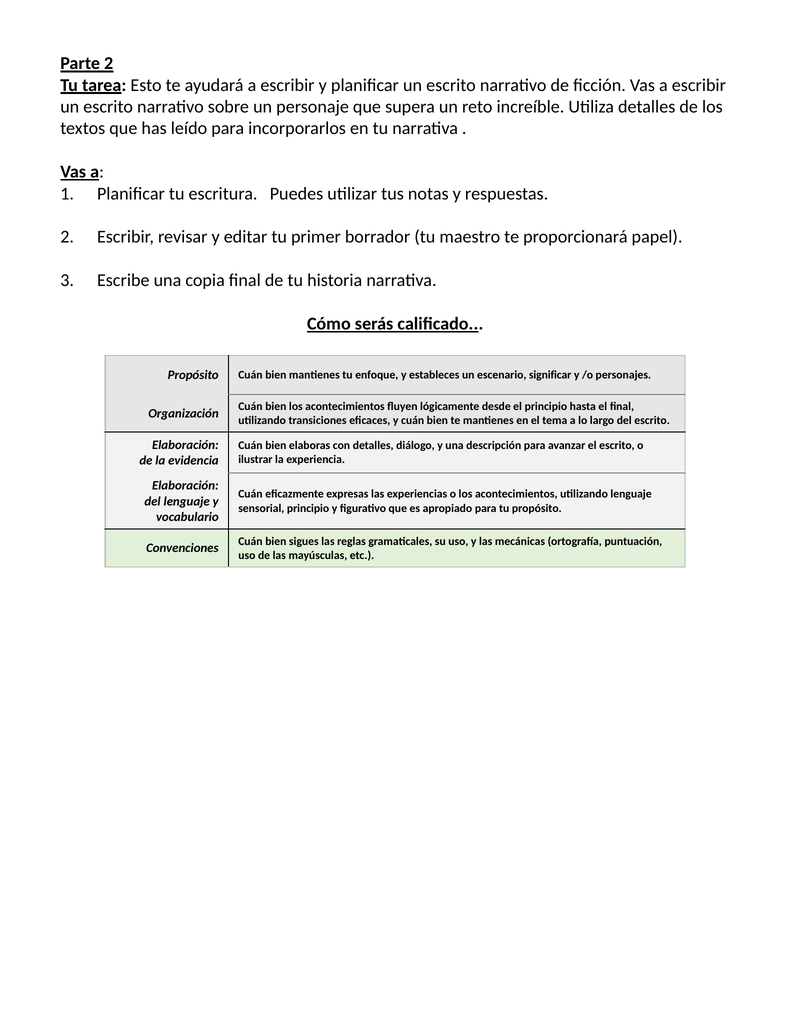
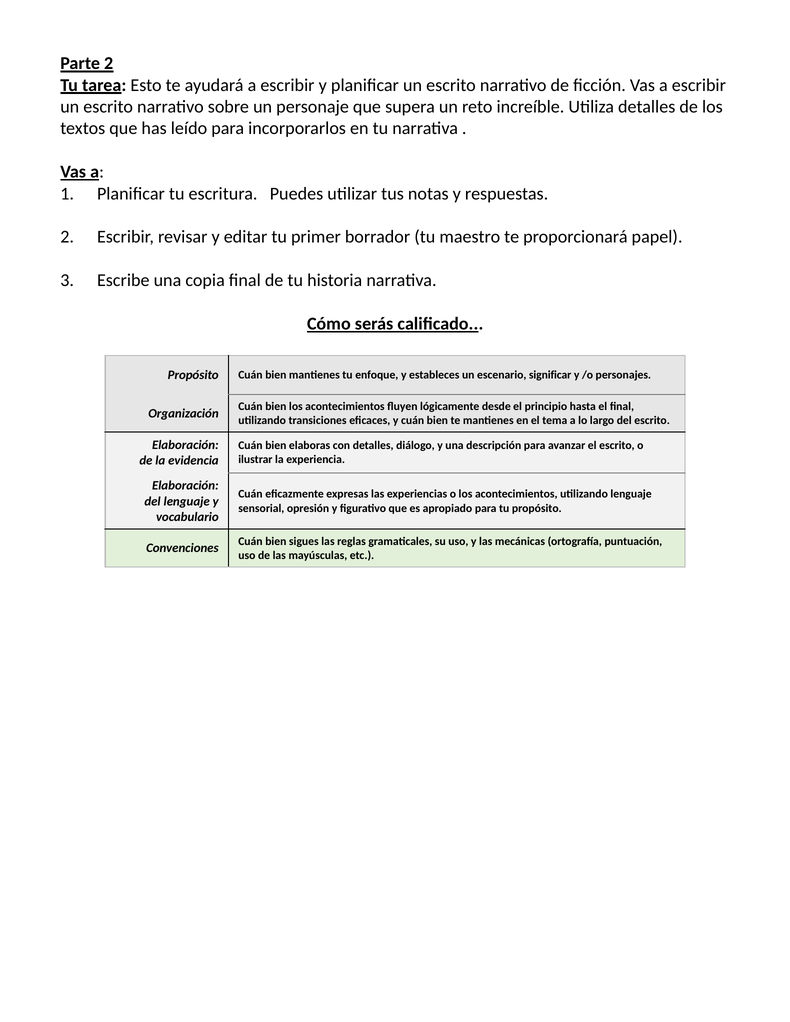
sensorial principio: principio -> opresión (308, 508)
